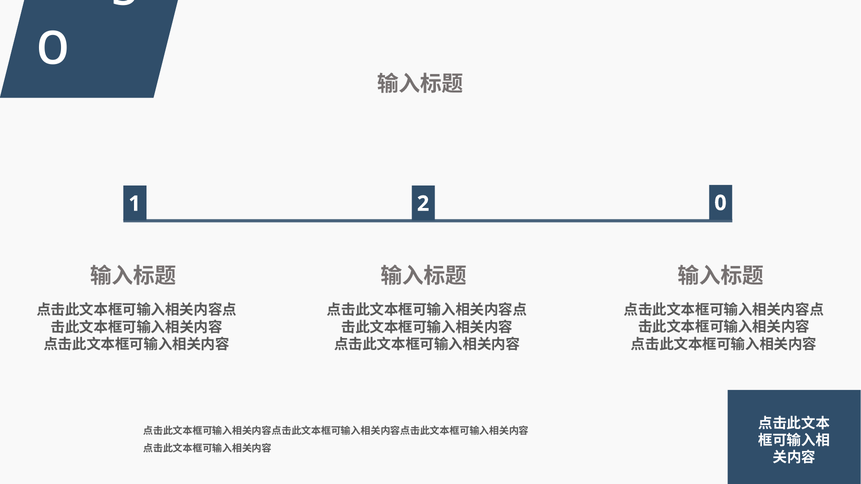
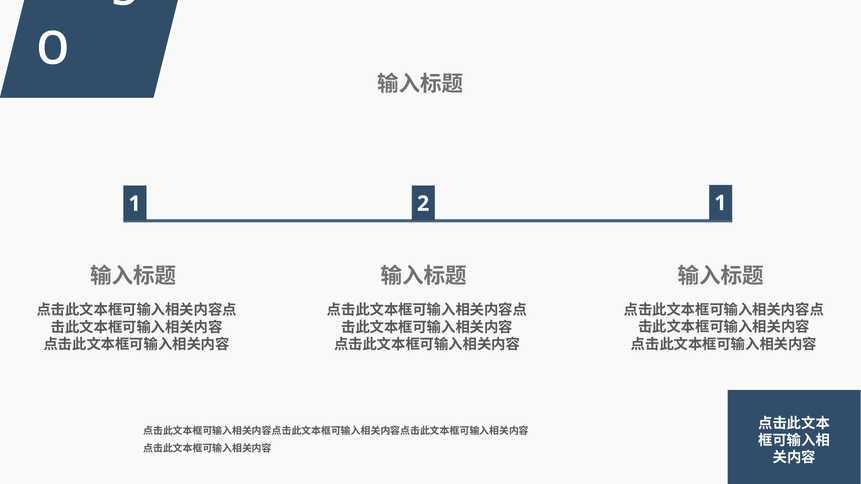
2 0: 0 -> 1 (720, 203)
